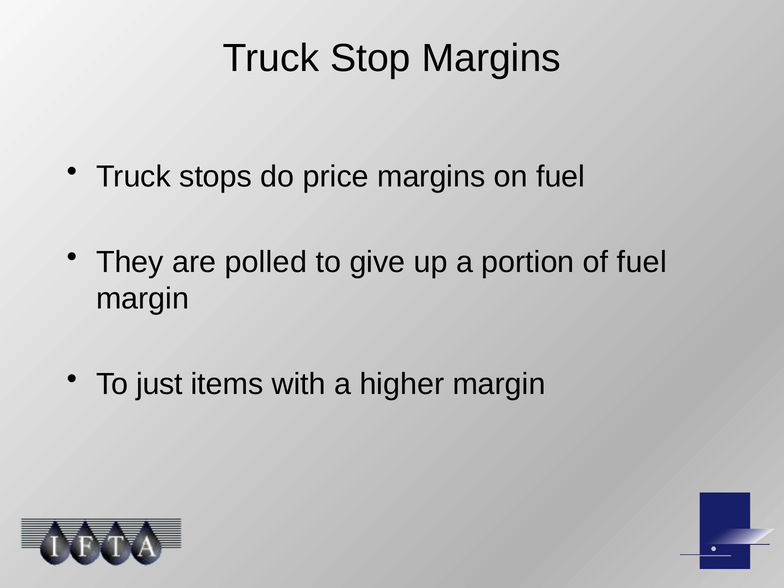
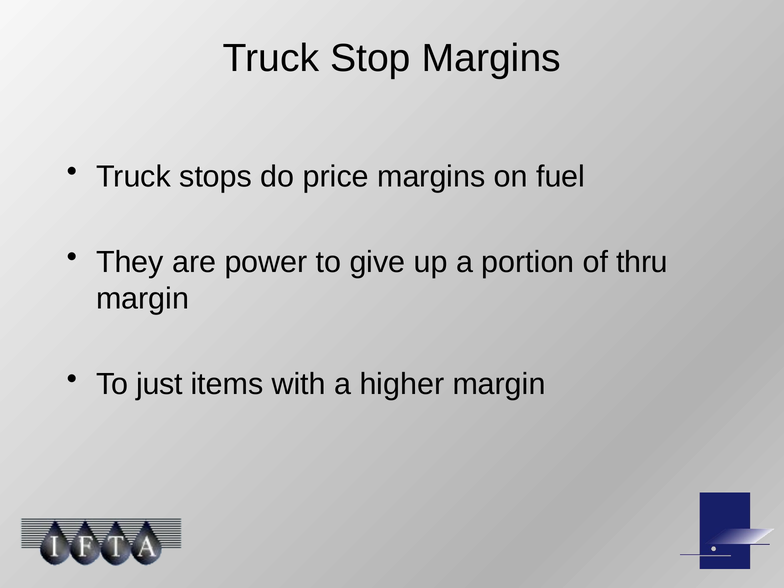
polled: polled -> power (266, 262)
of fuel: fuel -> thru (642, 262)
